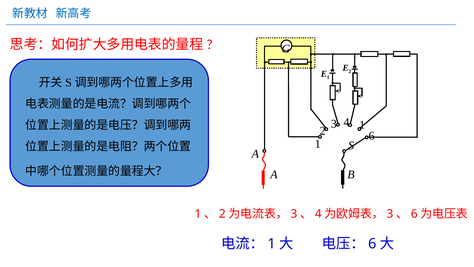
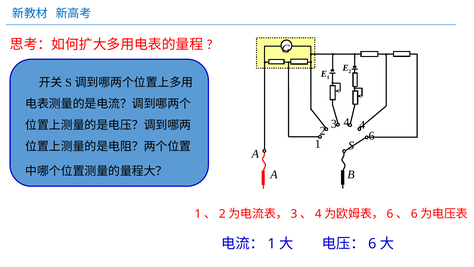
4 1: 1 -> 4 (362, 125)
3: 3 -> 6 (390, 213)
